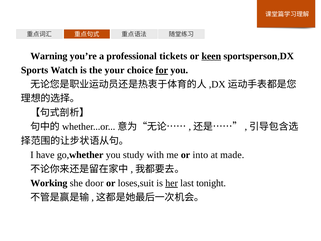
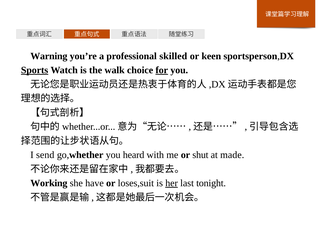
tickets: tickets -> skilled (173, 56)
keen underline: present -> none (211, 56)
Sports underline: none -> present (35, 70)
your: your -> walk (115, 70)
have: have -> send (45, 155)
study: study -> heard (134, 155)
into: into -> shut (200, 155)
door: door -> have (94, 183)
